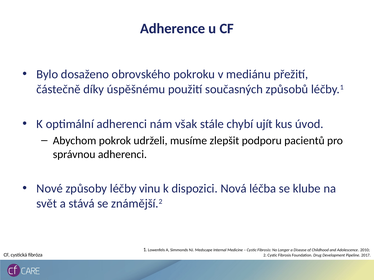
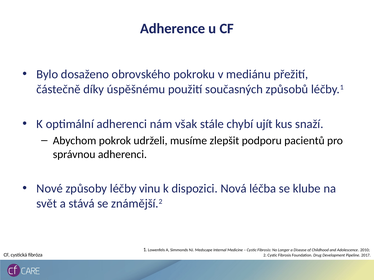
úvod: úvod -> snaží (309, 124)
